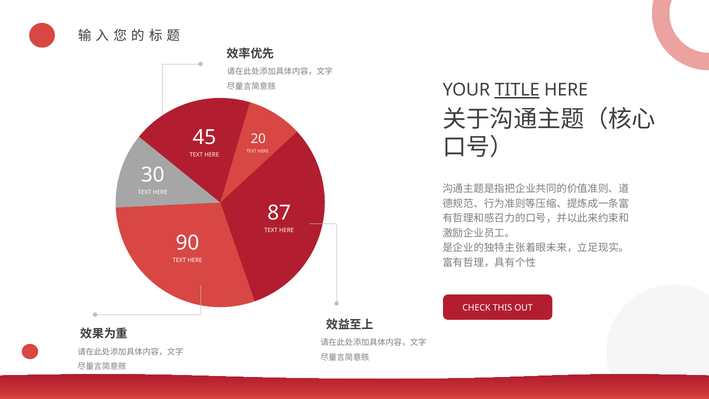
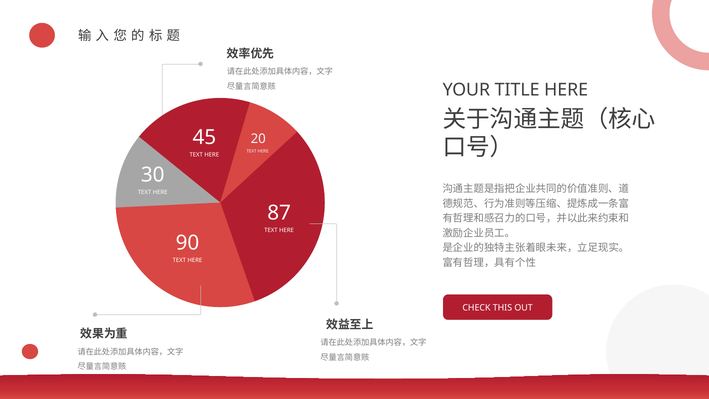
TITLE underline: present -> none (517, 90)
